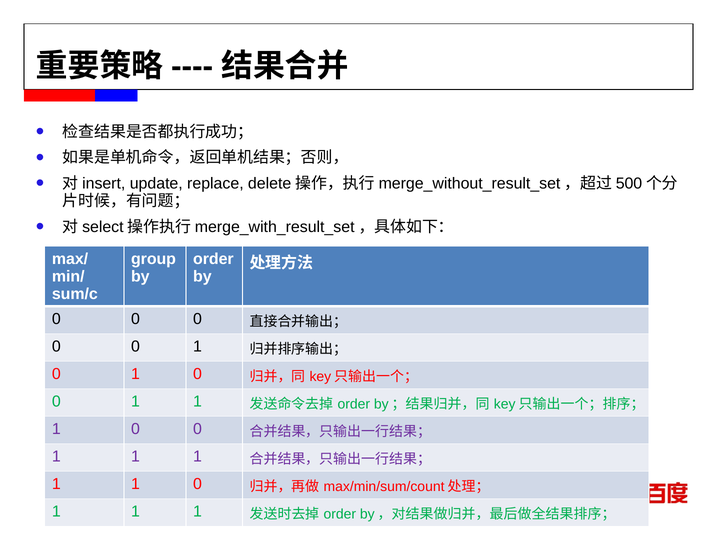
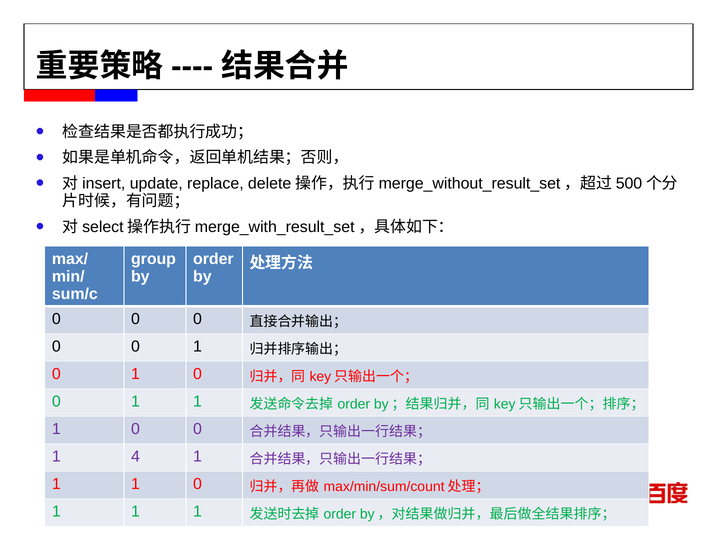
1: 1 -> 4 (135, 457)
